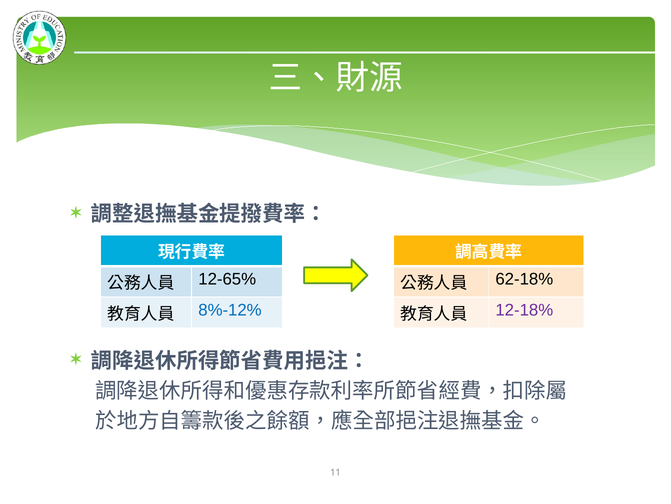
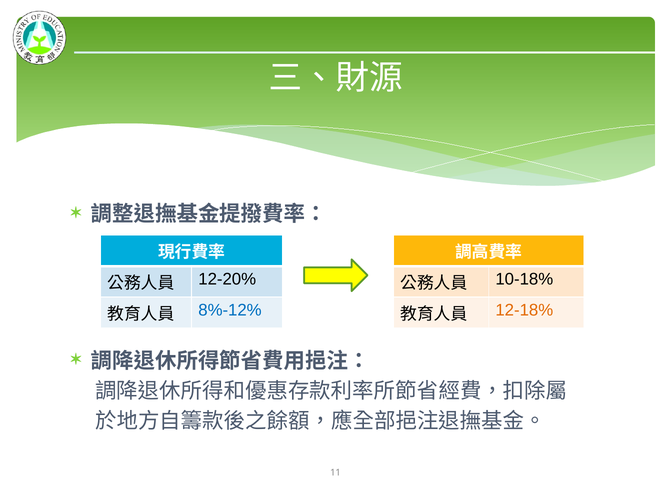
12-65%: 12-65% -> 12-20% (227, 279)
62-18%: 62-18% -> 10-18% (524, 279)
12-18% colour: purple -> orange (524, 310)
